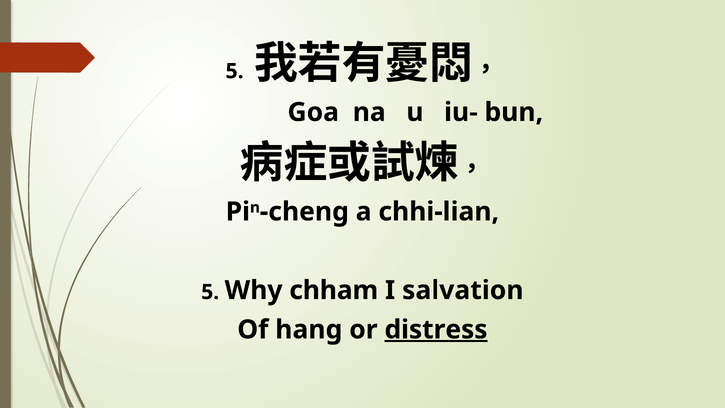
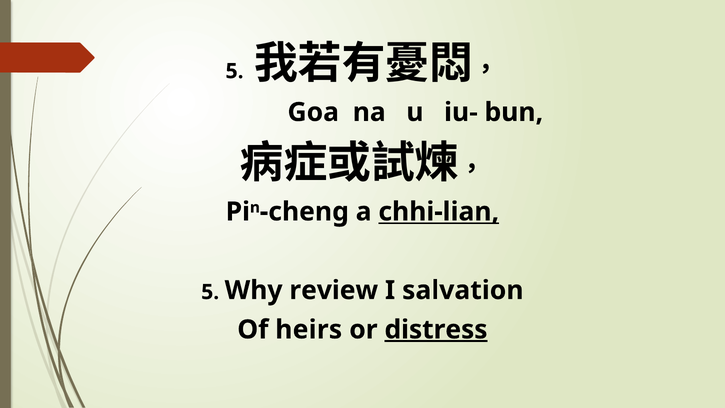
chhi-lian underline: none -> present (439, 212)
chham: chham -> review (334, 290)
hang: hang -> heirs (309, 330)
